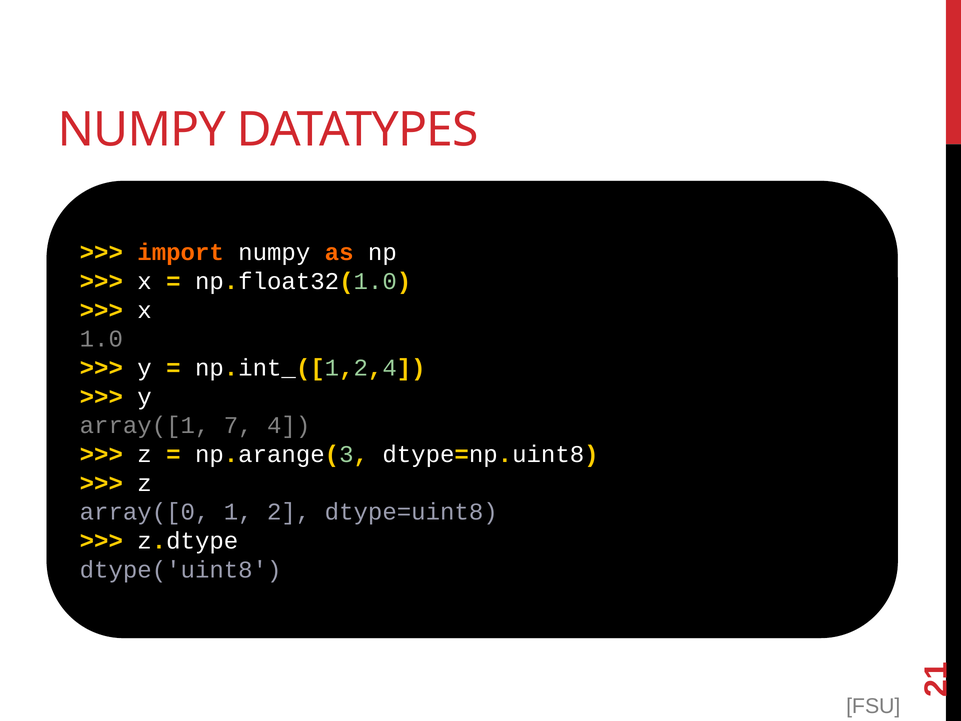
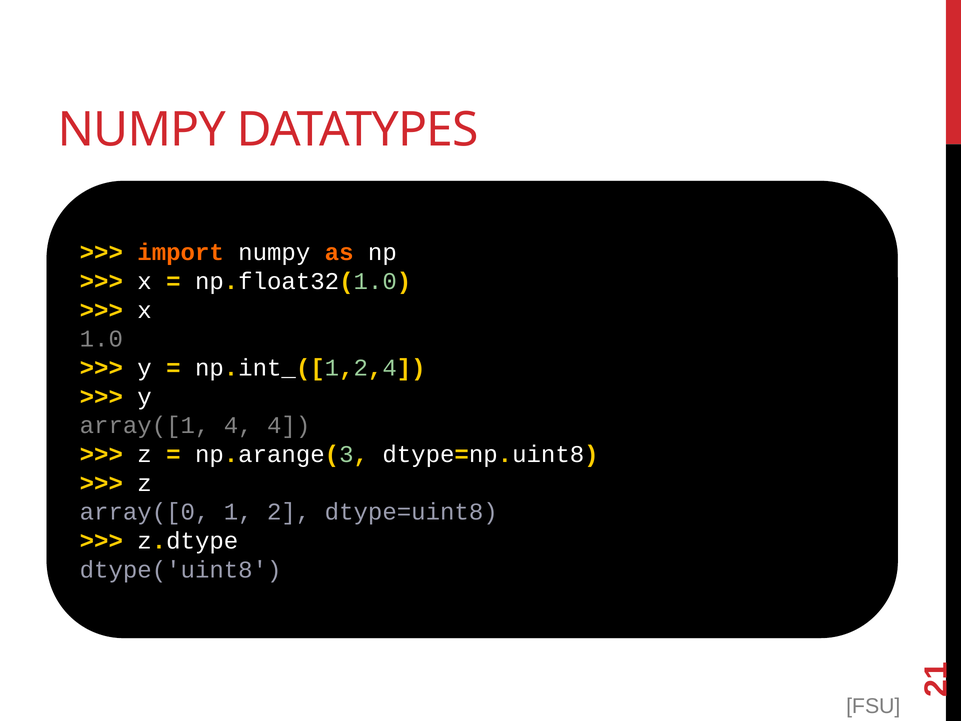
array([1 7: 7 -> 4 (238, 425)
